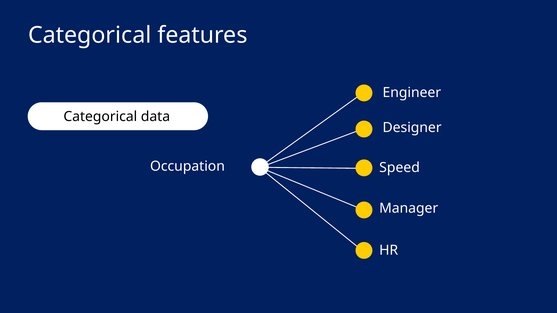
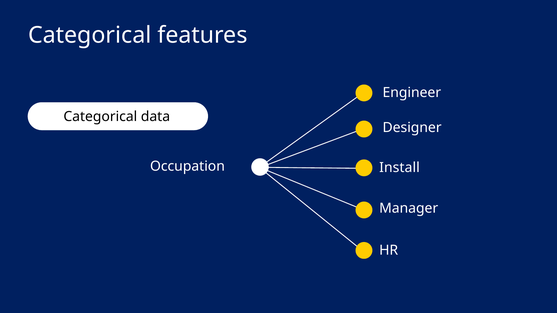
Speed: Speed -> Install (400, 168)
